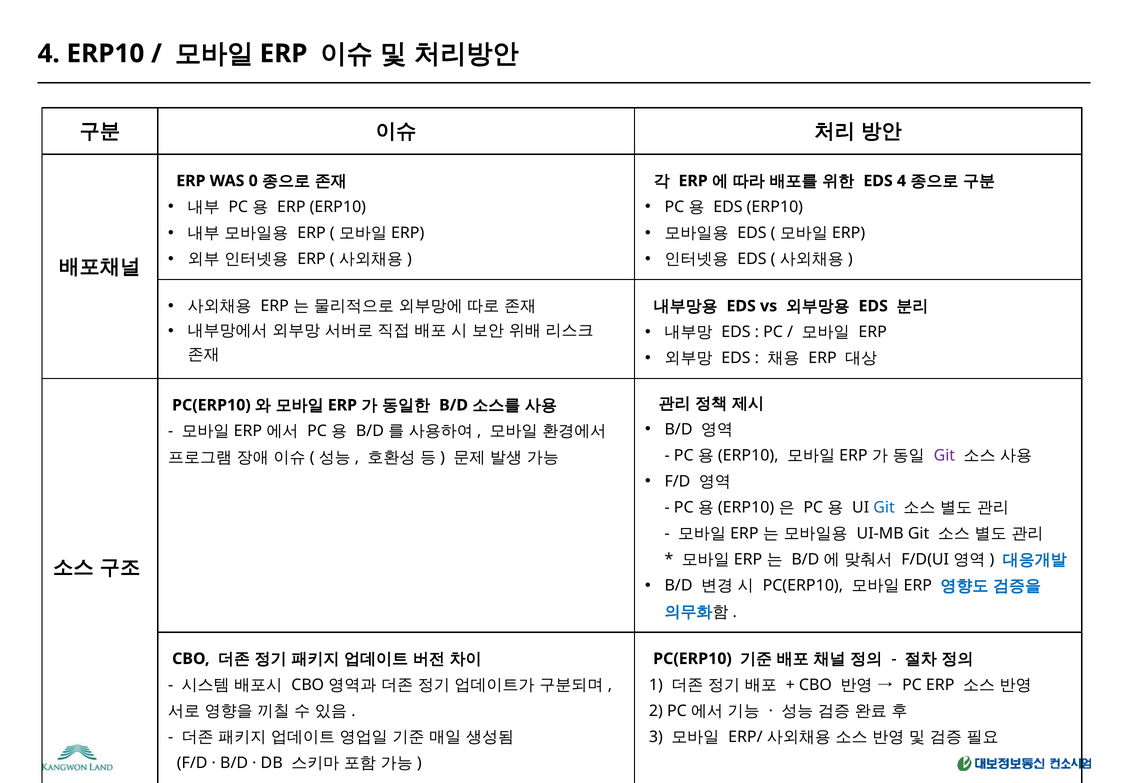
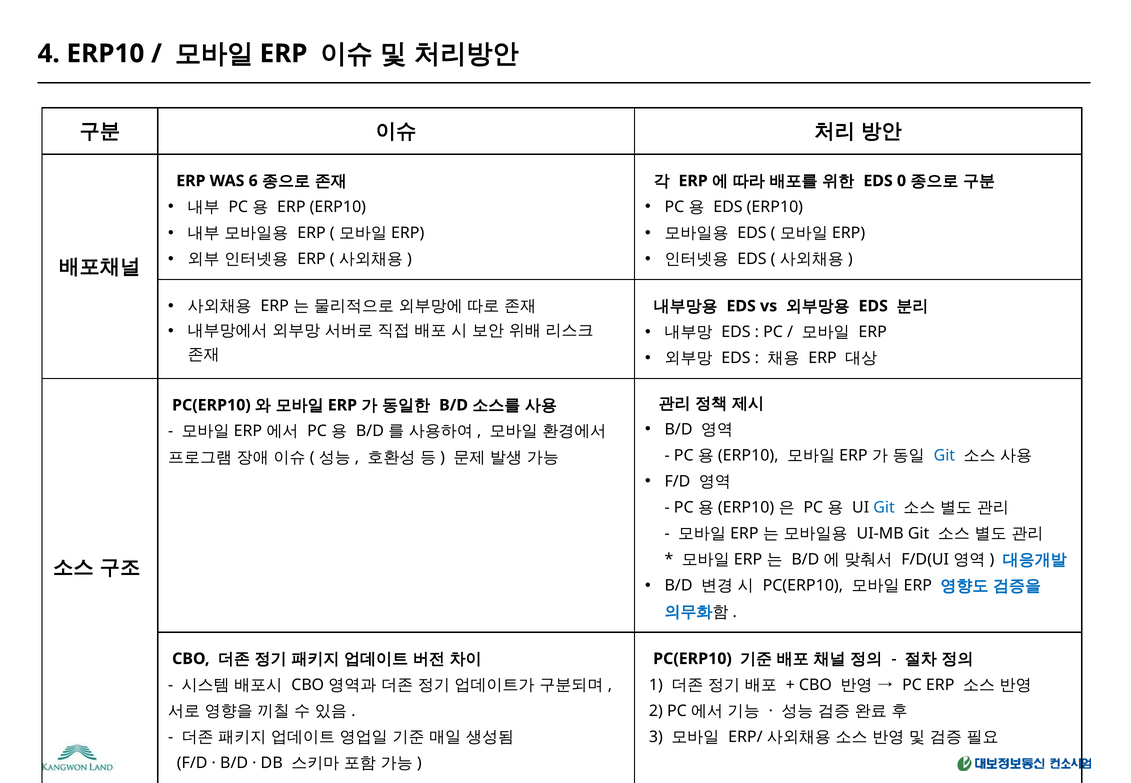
EDS 4: 4 -> 0 (901, 181)
0: 0 -> 6 (253, 181)
Git colour: purple -> blue (944, 455)
